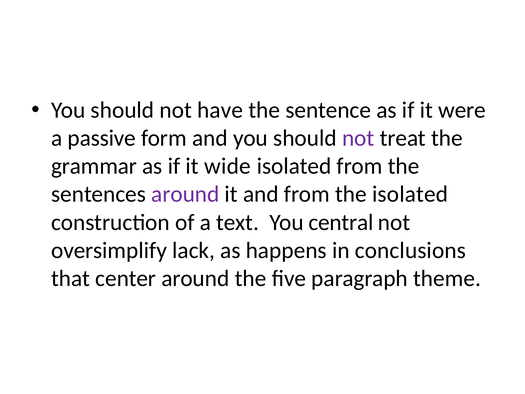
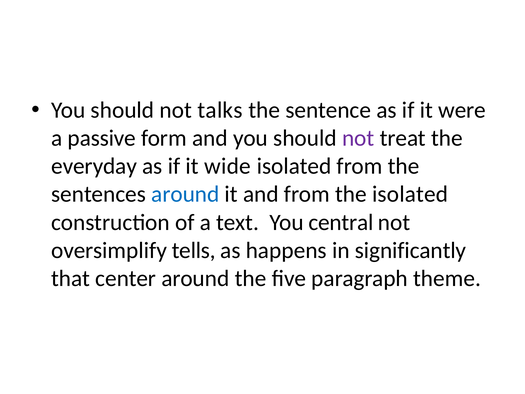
have: have -> talks (220, 110)
grammar: grammar -> everyday (94, 166)
around colour: purple -> blue (185, 194)
lack: lack -> tells (194, 250)
conclusions: conclusions -> significantly (411, 250)
